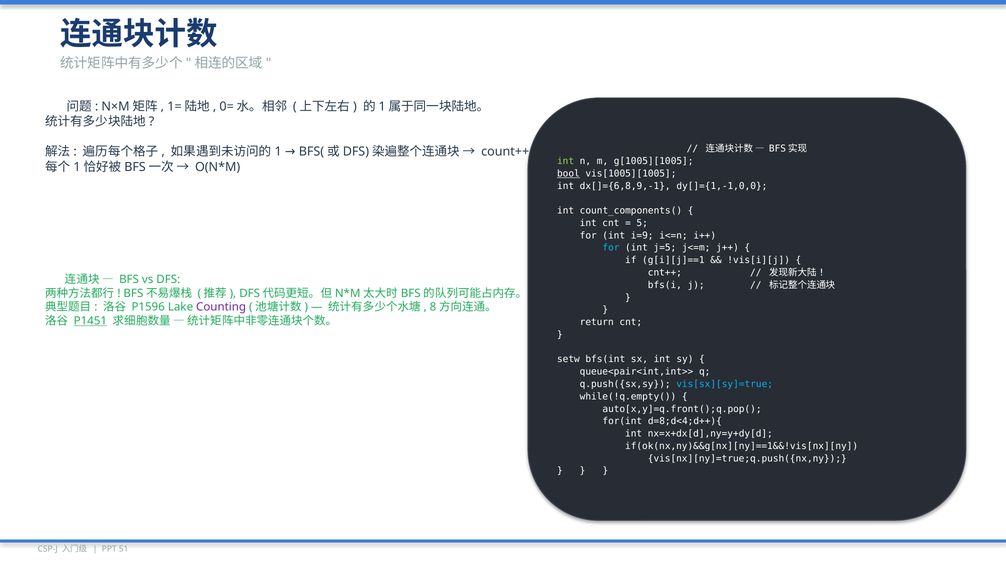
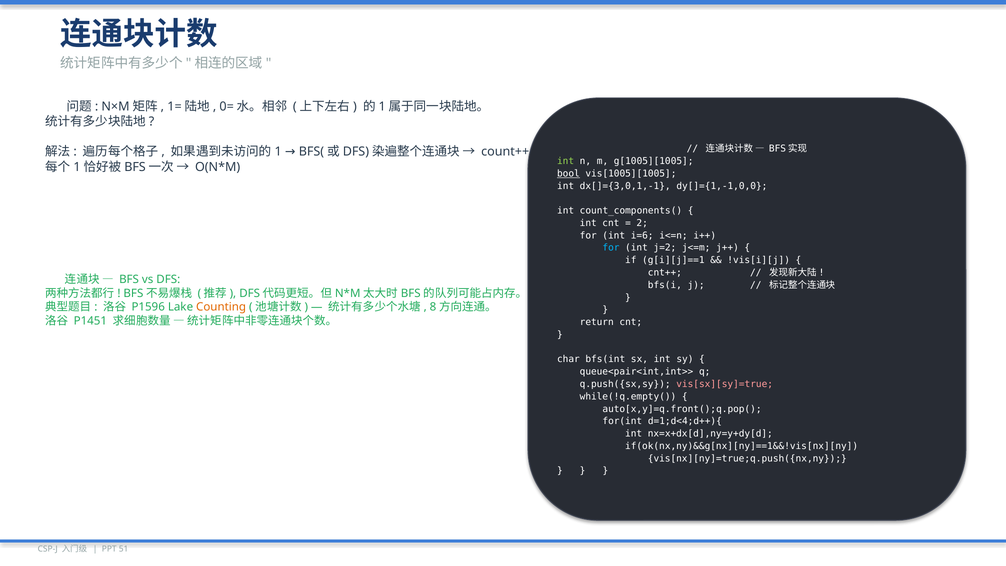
dx[]={6,8,9,-1: dx[]={6,8,9,-1 -> dx[]={3,0,1,-1 (625, 186)
5: 5 -> 2 (642, 223)
i=9: i=9 -> i=6 (642, 235)
j=5: j=5 -> j=2 (665, 248)
Counting colour: purple -> orange (221, 307)
P1451 underline: present -> none (90, 321)
setw: setw -> char (568, 359)
vis[sx][sy]=true colour: light blue -> pink (725, 384)
d=8;d<4;d++){: d=8;d<4;d++){ -> d=1;d<4;d++){ (685, 421)
